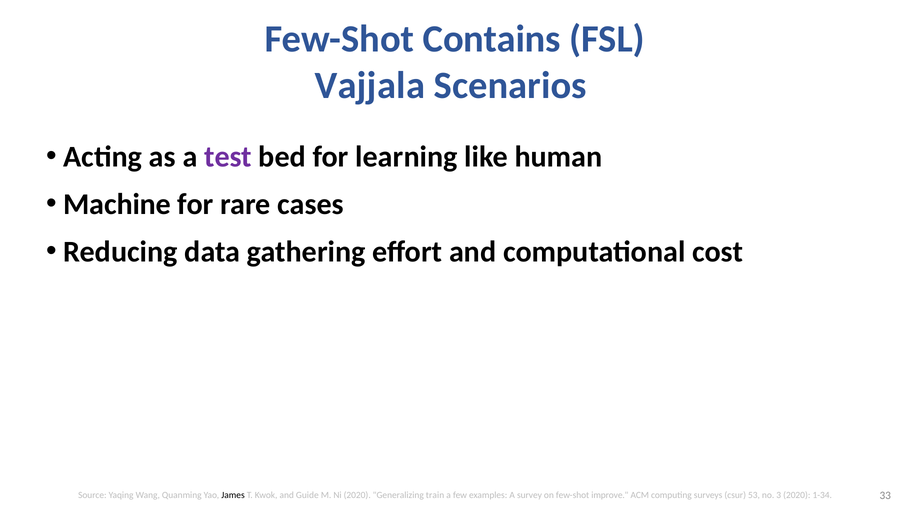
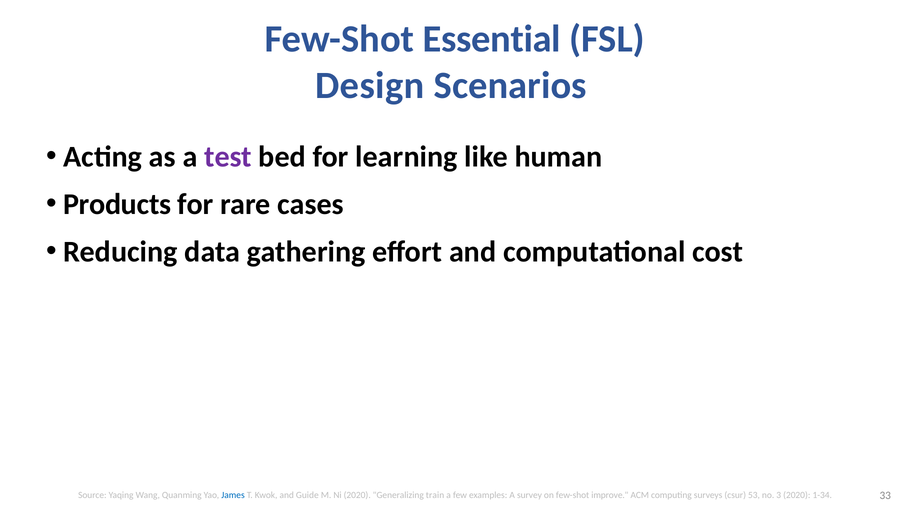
Contains: Contains -> Essential (492, 39)
Vajjala: Vajjala -> Design (370, 85)
Machine: Machine -> Products (117, 204)
James colour: black -> blue (233, 495)
